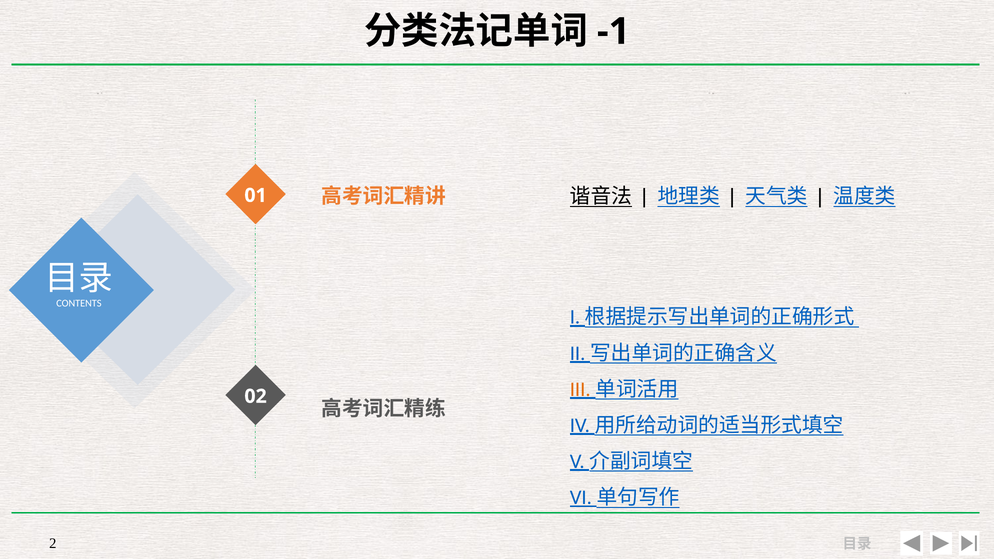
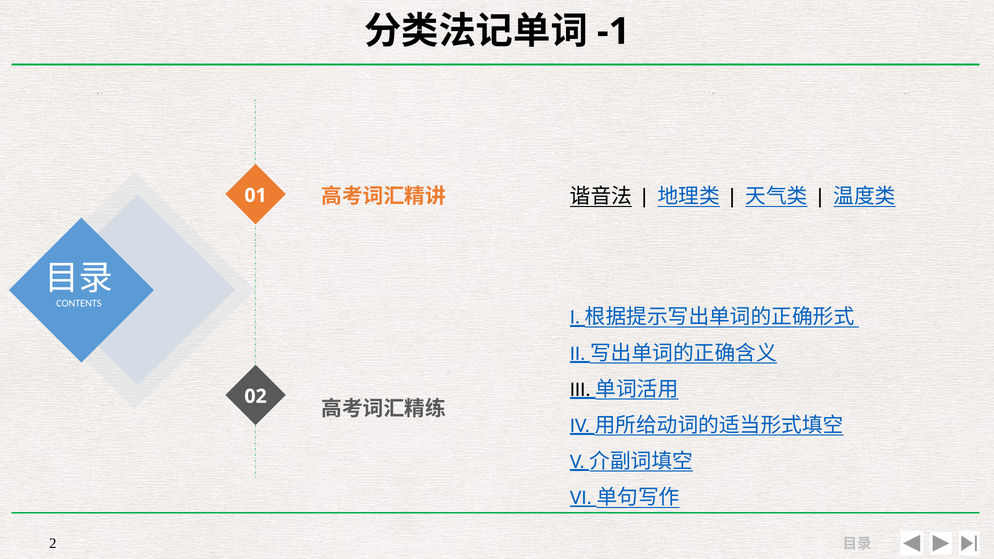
III colour: orange -> black (580, 389)
